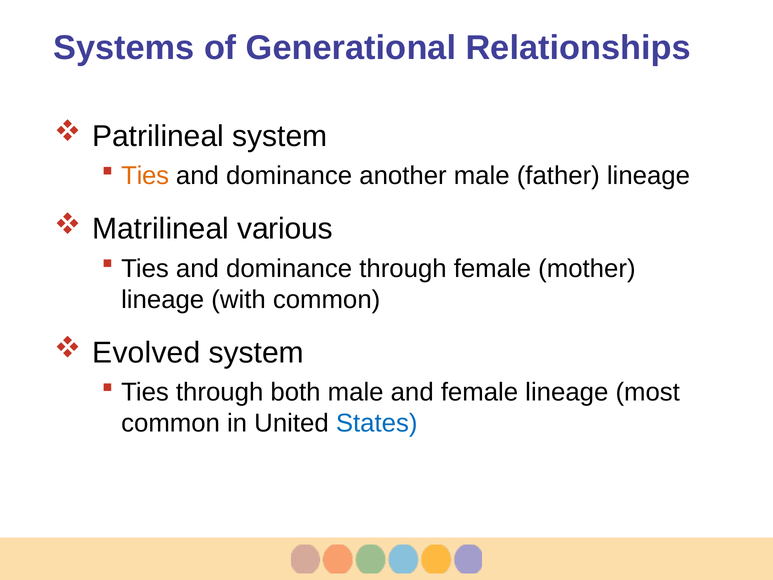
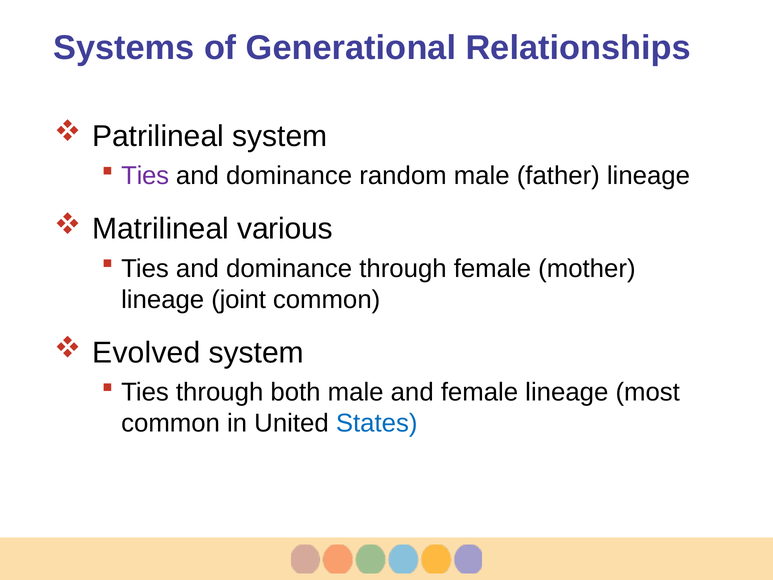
Ties colour: orange -> purple (145, 176)
another: another -> random (403, 176)
with: with -> joint (239, 299)
